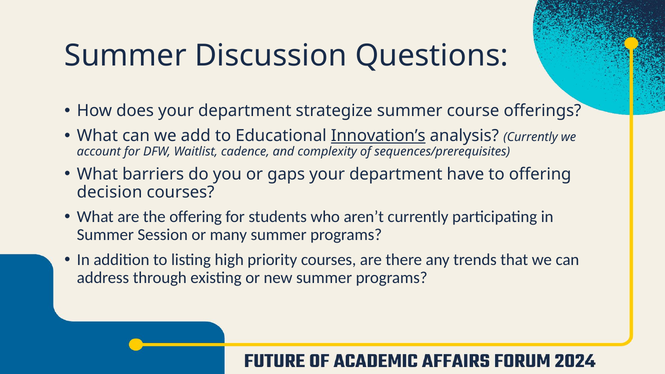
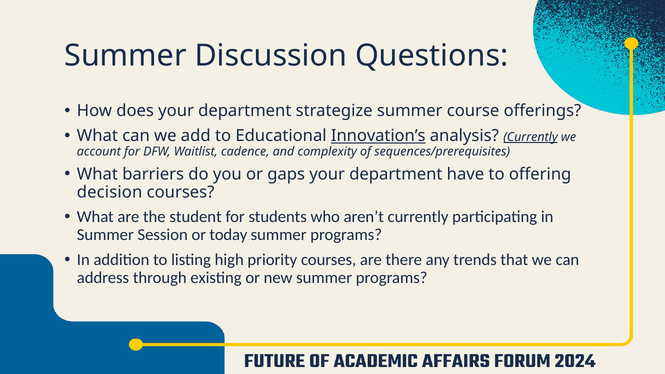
Currently underline: none -> present (531, 137)
the offering: offering -> student (196, 217)
many: many -> today (228, 235)
